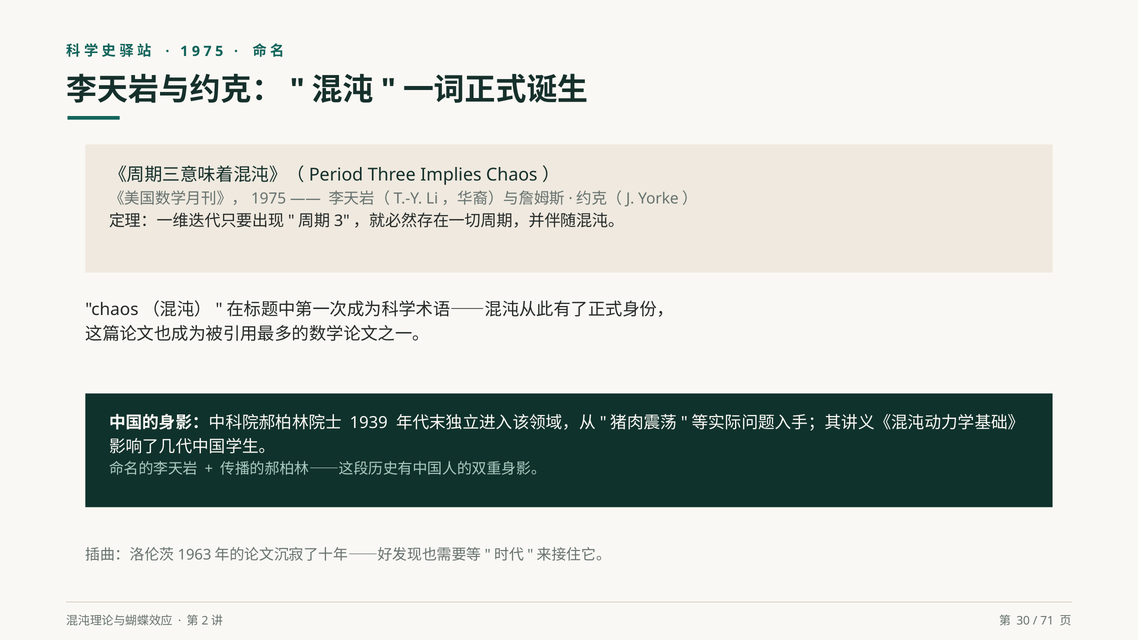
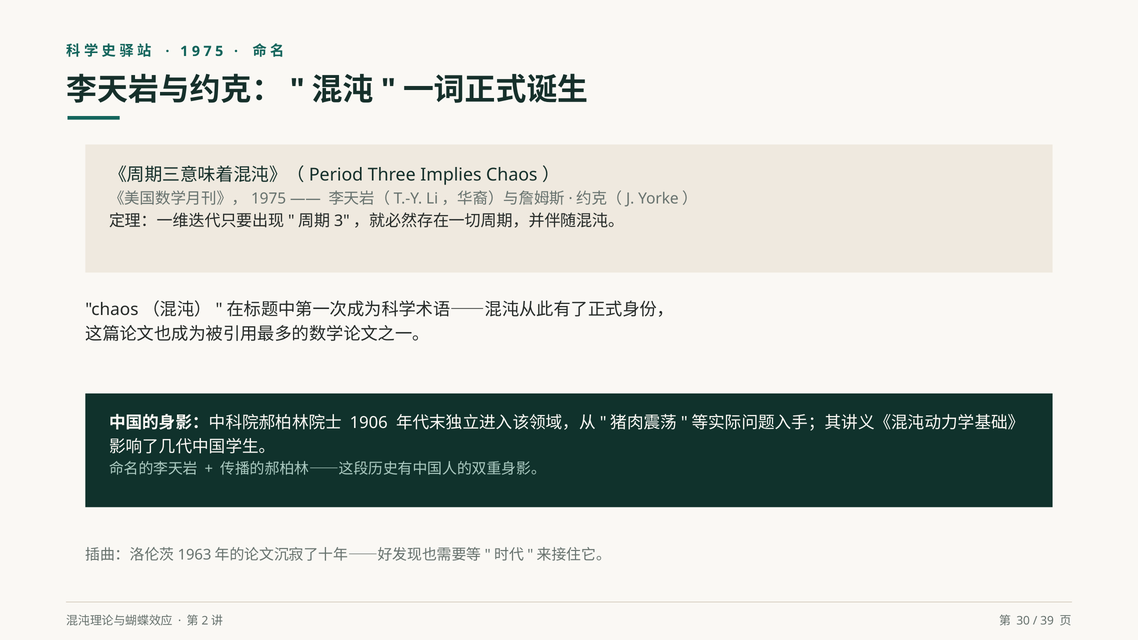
1939: 1939 -> 1906 (369, 423)
71: 71 -> 39 (1047, 621)
